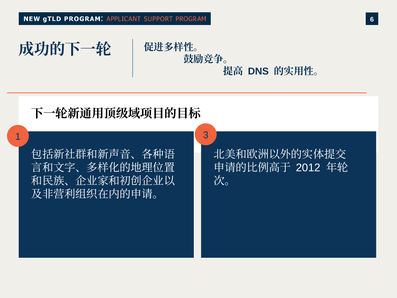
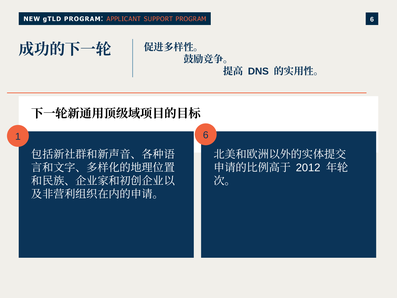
1 3: 3 -> 6 (206, 135)
